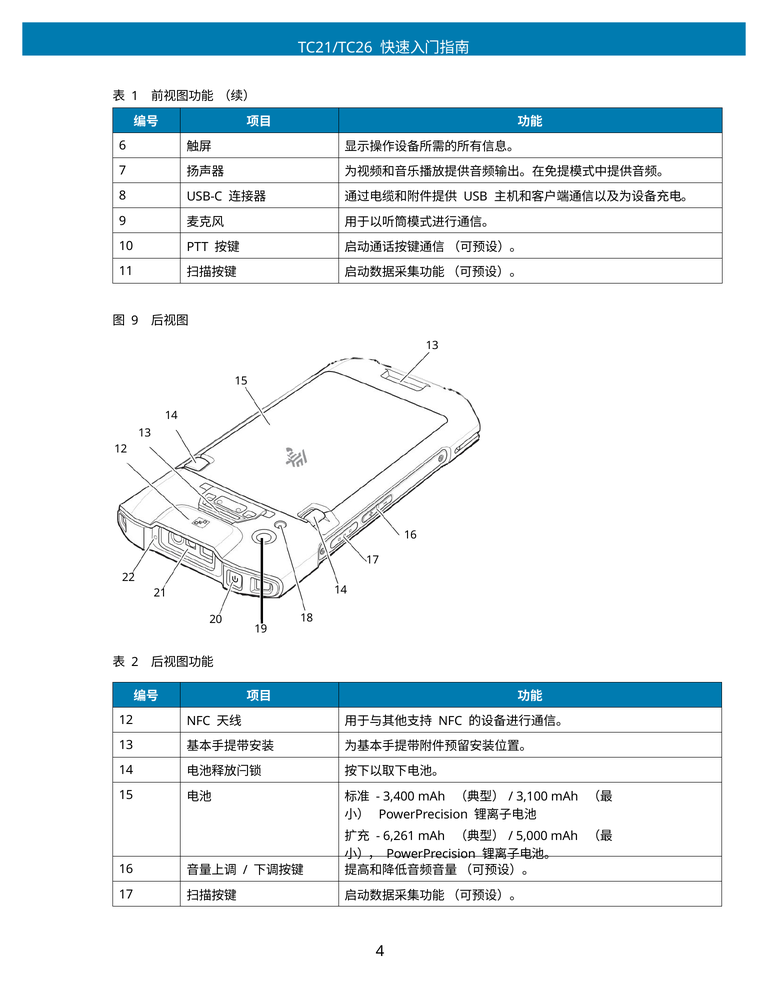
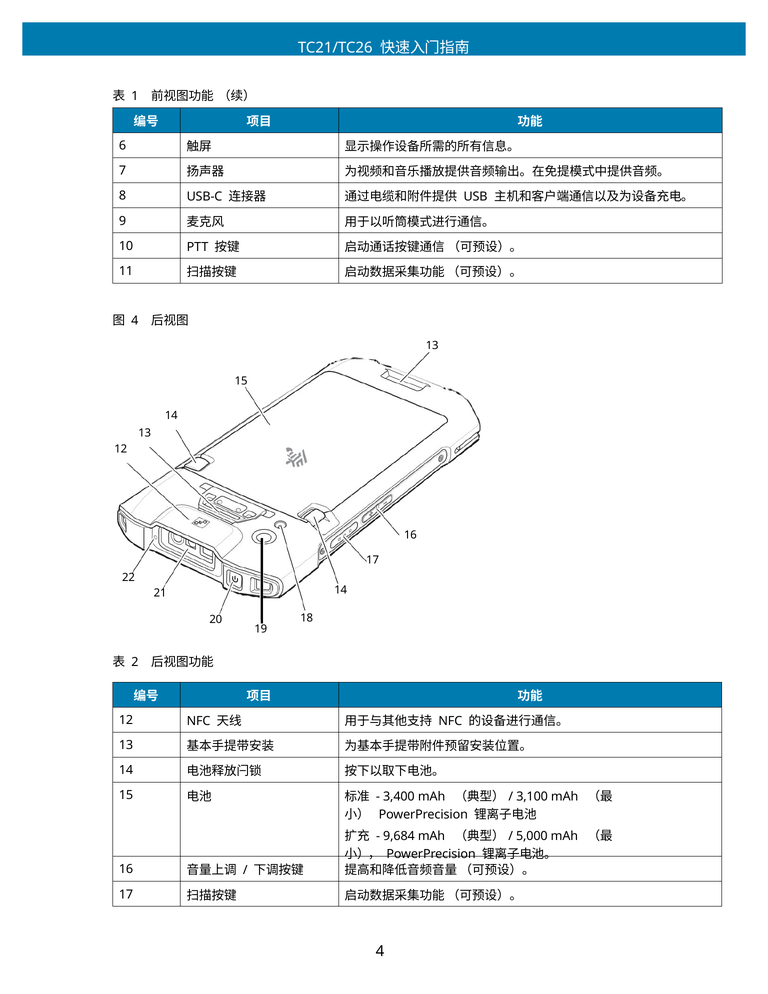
9: 9 -> 4 (135, 321)
6,261: 6,261 -> 9,684 (399, 836)
